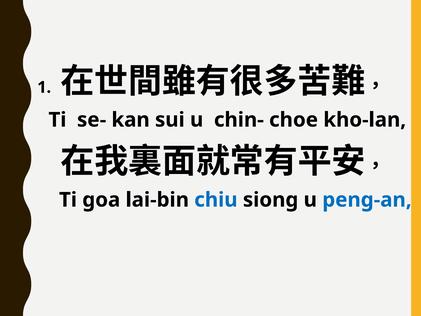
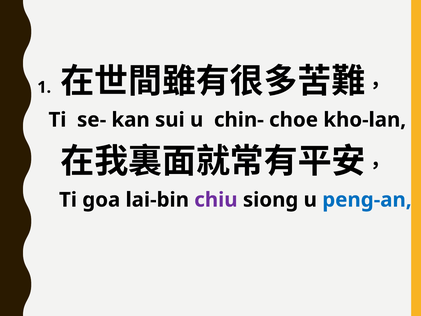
chiu colour: blue -> purple (216, 200)
